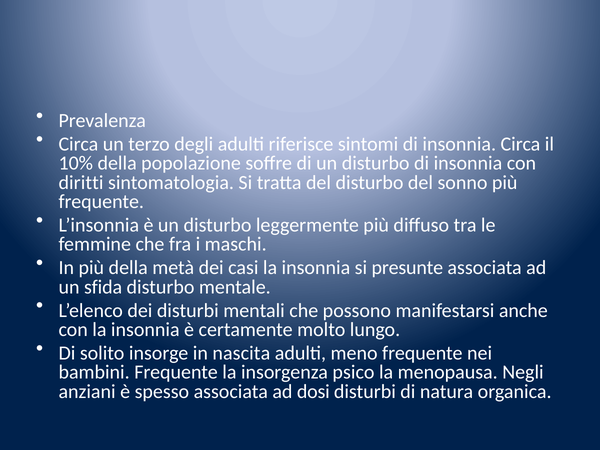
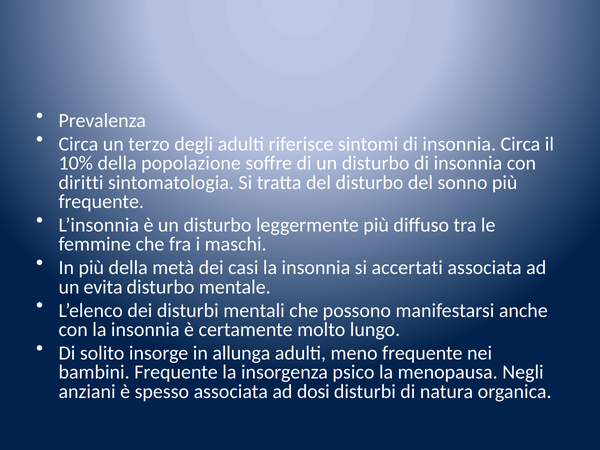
presunte: presunte -> accertati (407, 268)
sfida: sfida -> evita (103, 287)
nascita: nascita -> allunga (241, 353)
